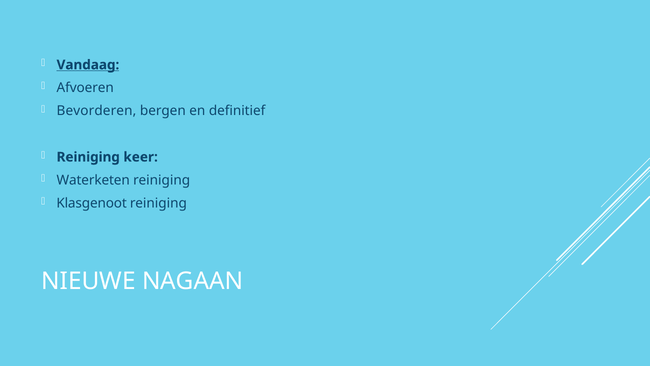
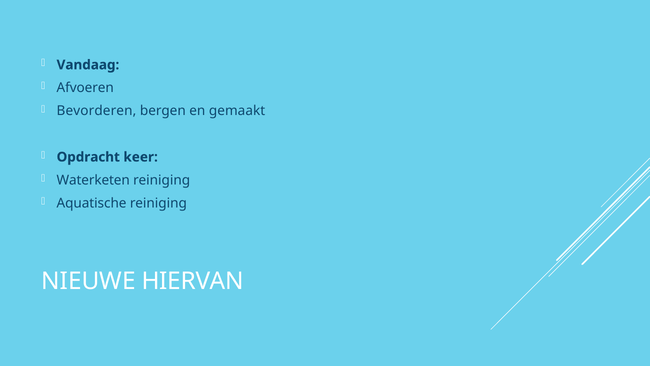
Vandaag underline: present -> none (88, 65)
definitief: definitief -> gemaakt (237, 111)
Reiniging: Reiniging -> Opdracht (88, 157)
Klasgenoot: Klasgenoot -> Aquatische (92, 203)
NAGAAN: NAGAAN -> HIERVAN (193, 281)
